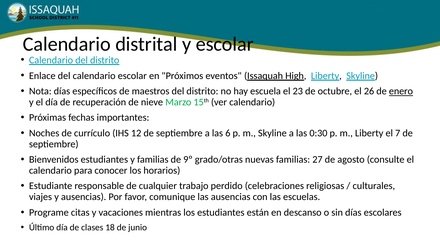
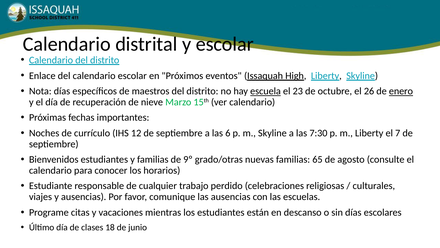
escuela underline: none -> present (266, 91)
0:30: 0:30 -> 7:30 (318, 133)
27: 27 -> 65 (317, 159)
